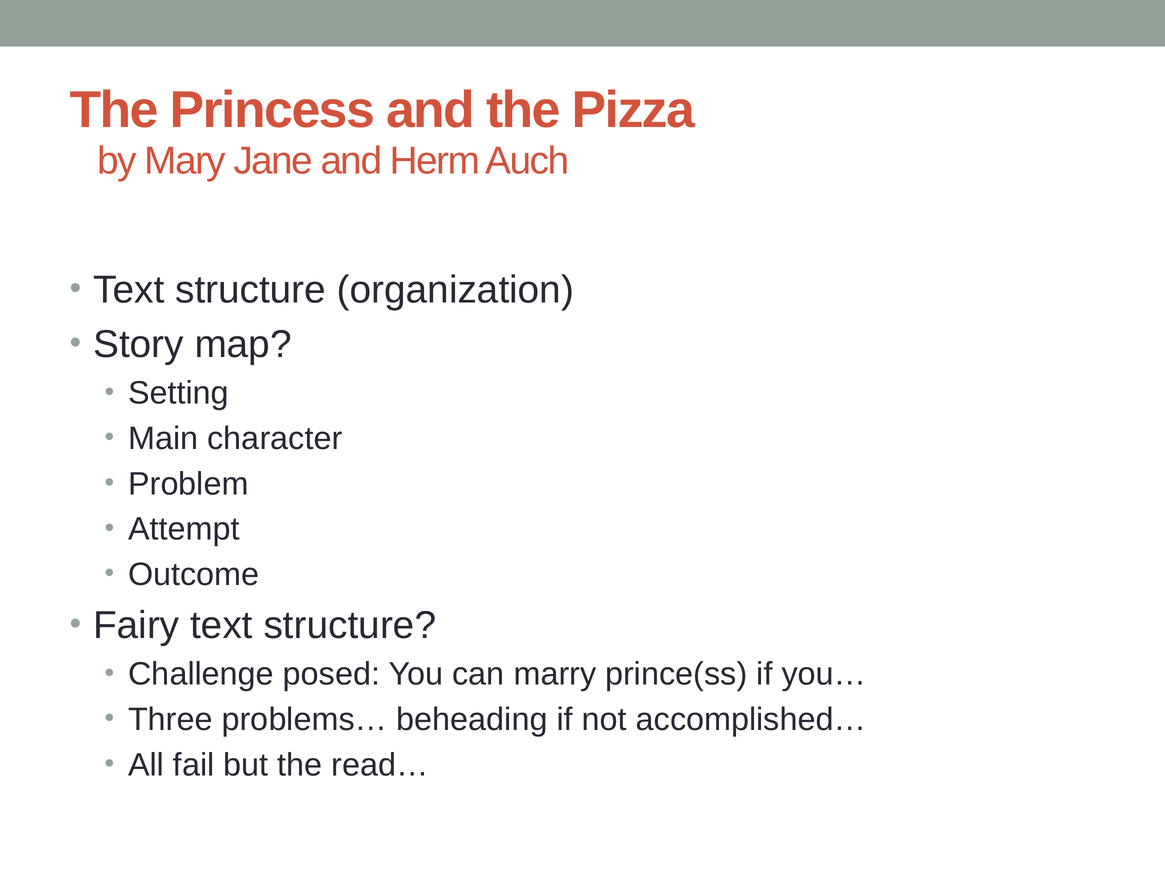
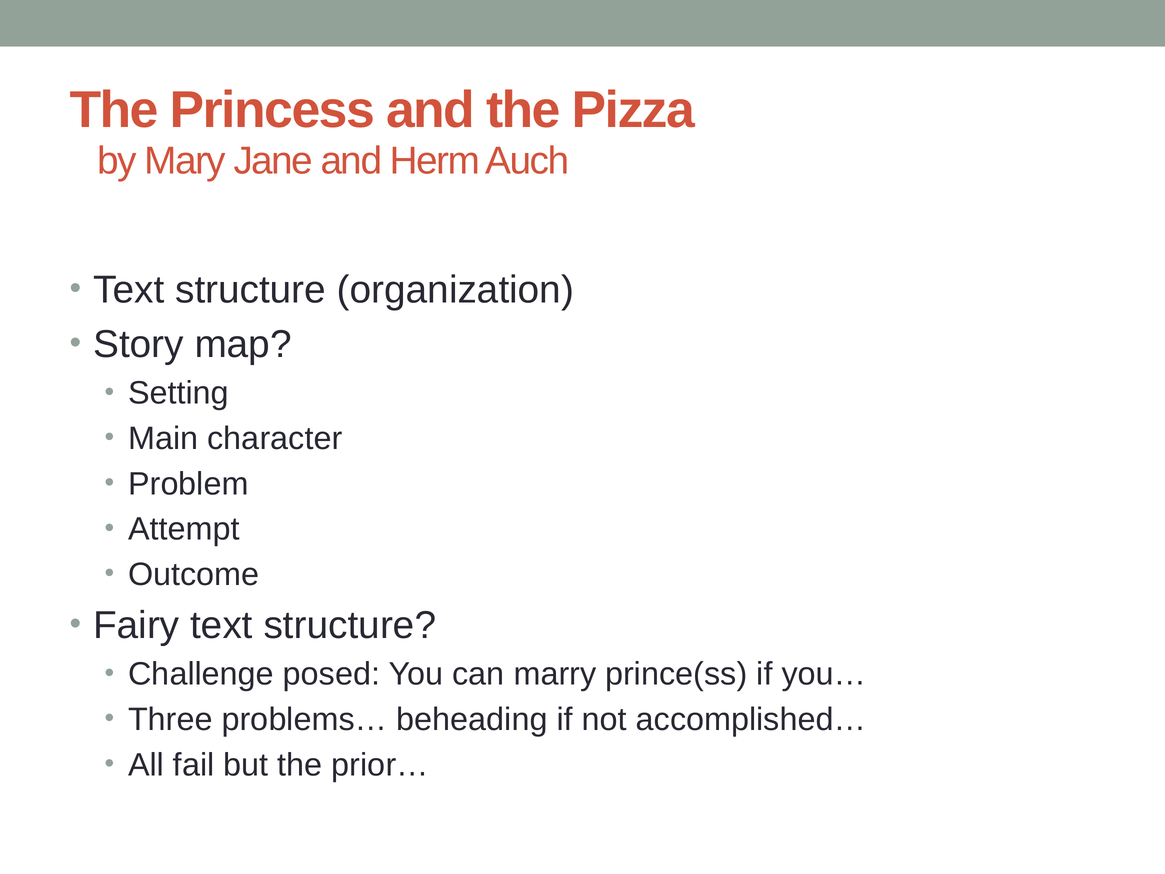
read…: read… -> prior… (380, 765)
